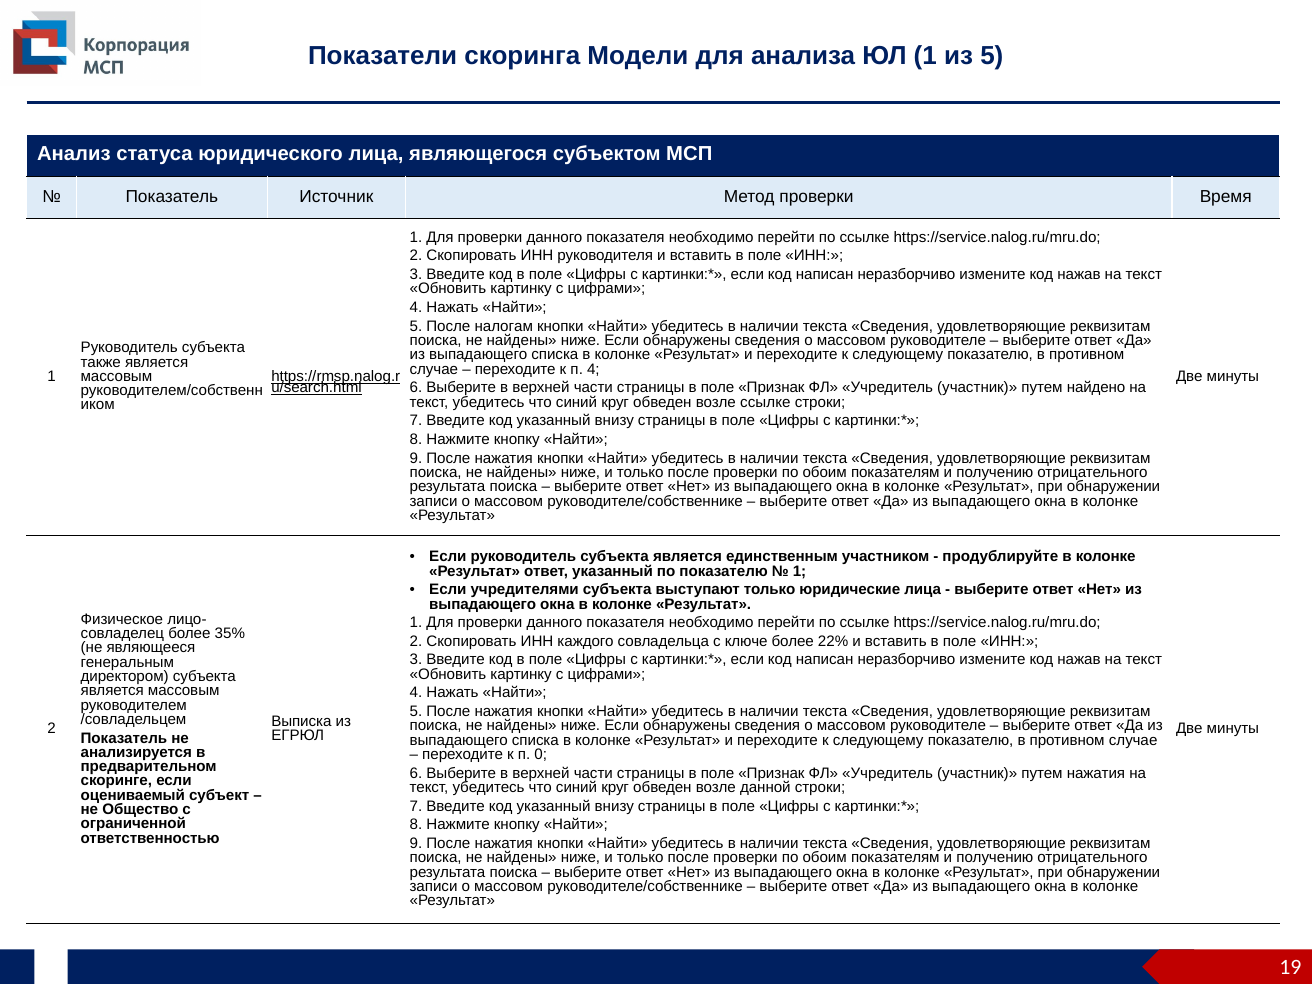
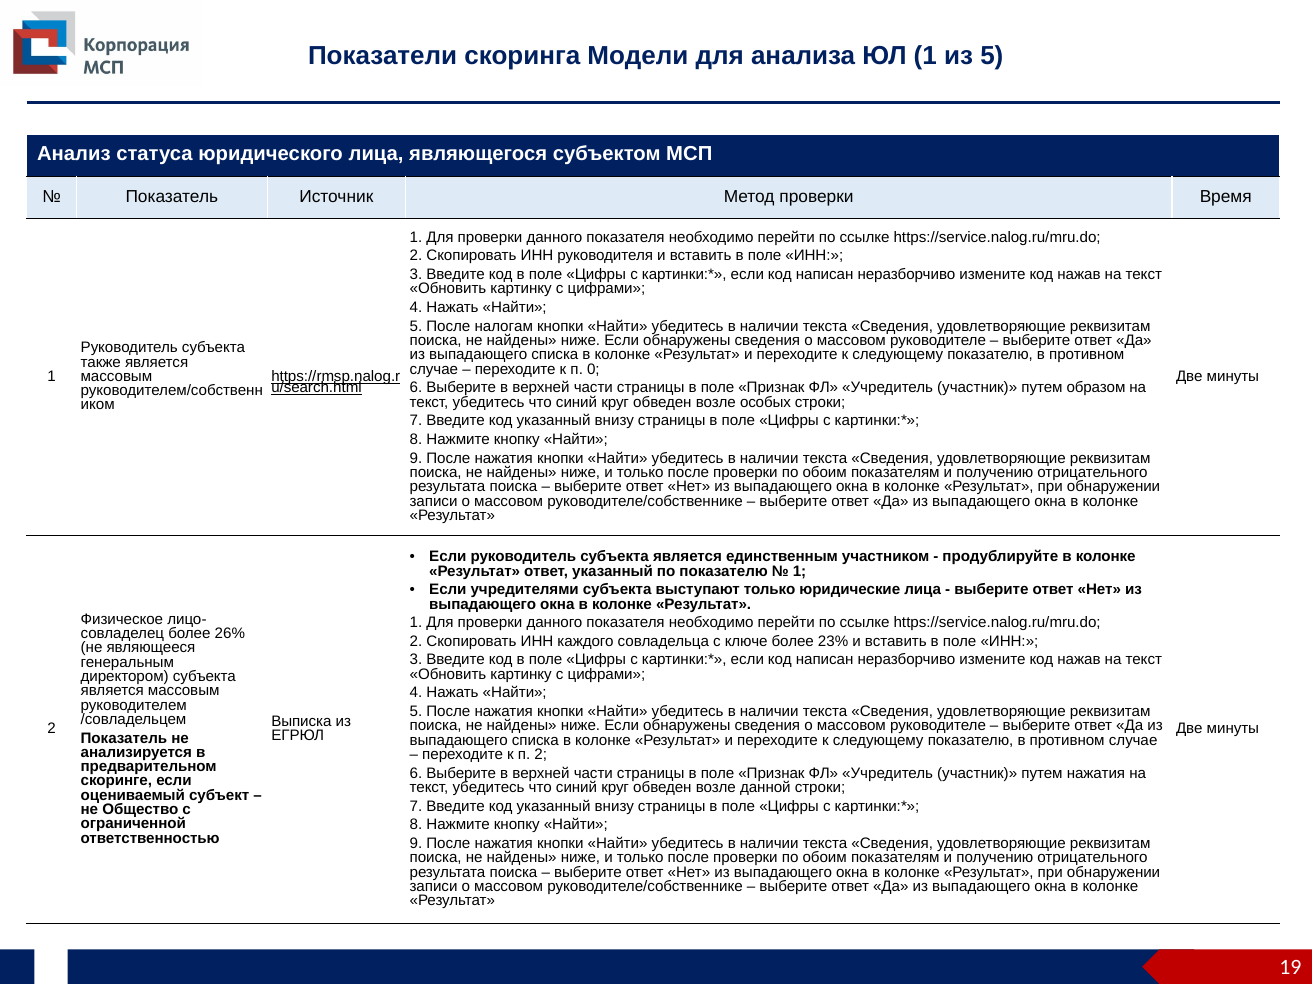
п 4: 4 -> 0 (593, 369)
найдено: найдено -> образом (1096, 388)
возле ссылке: ссылке -> особых (765, 402)
35%: 35% -> 26% (230, 634)
22%: 22% -> 23% (833, 641)
п 0: 0 -> 2 (541, 755)
